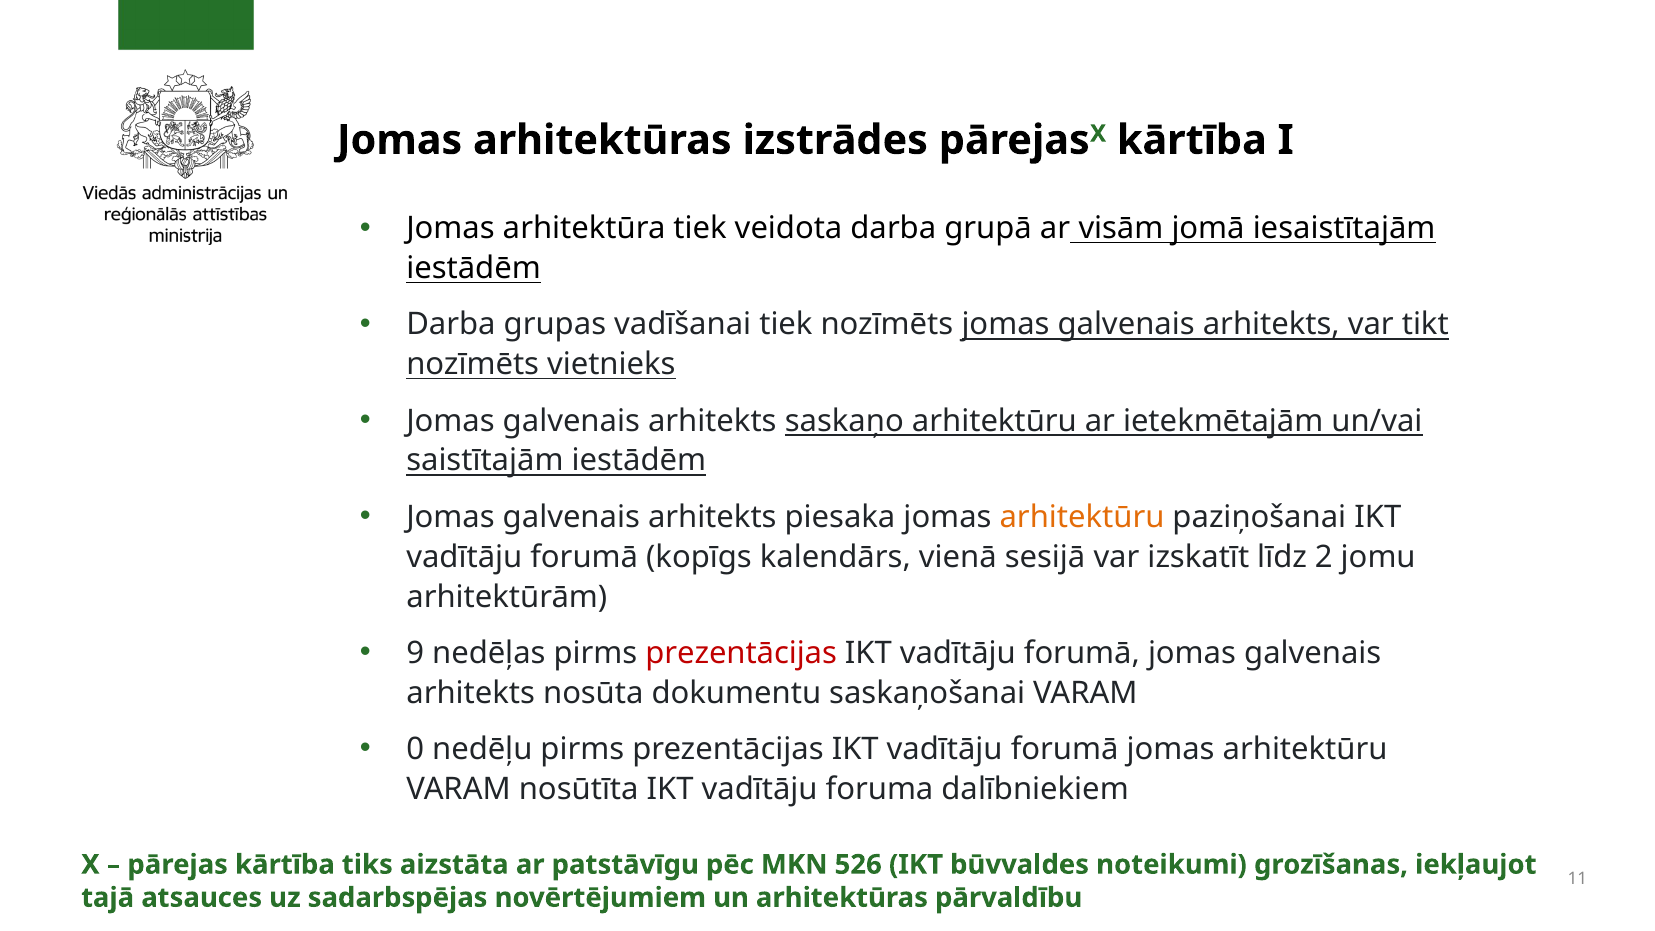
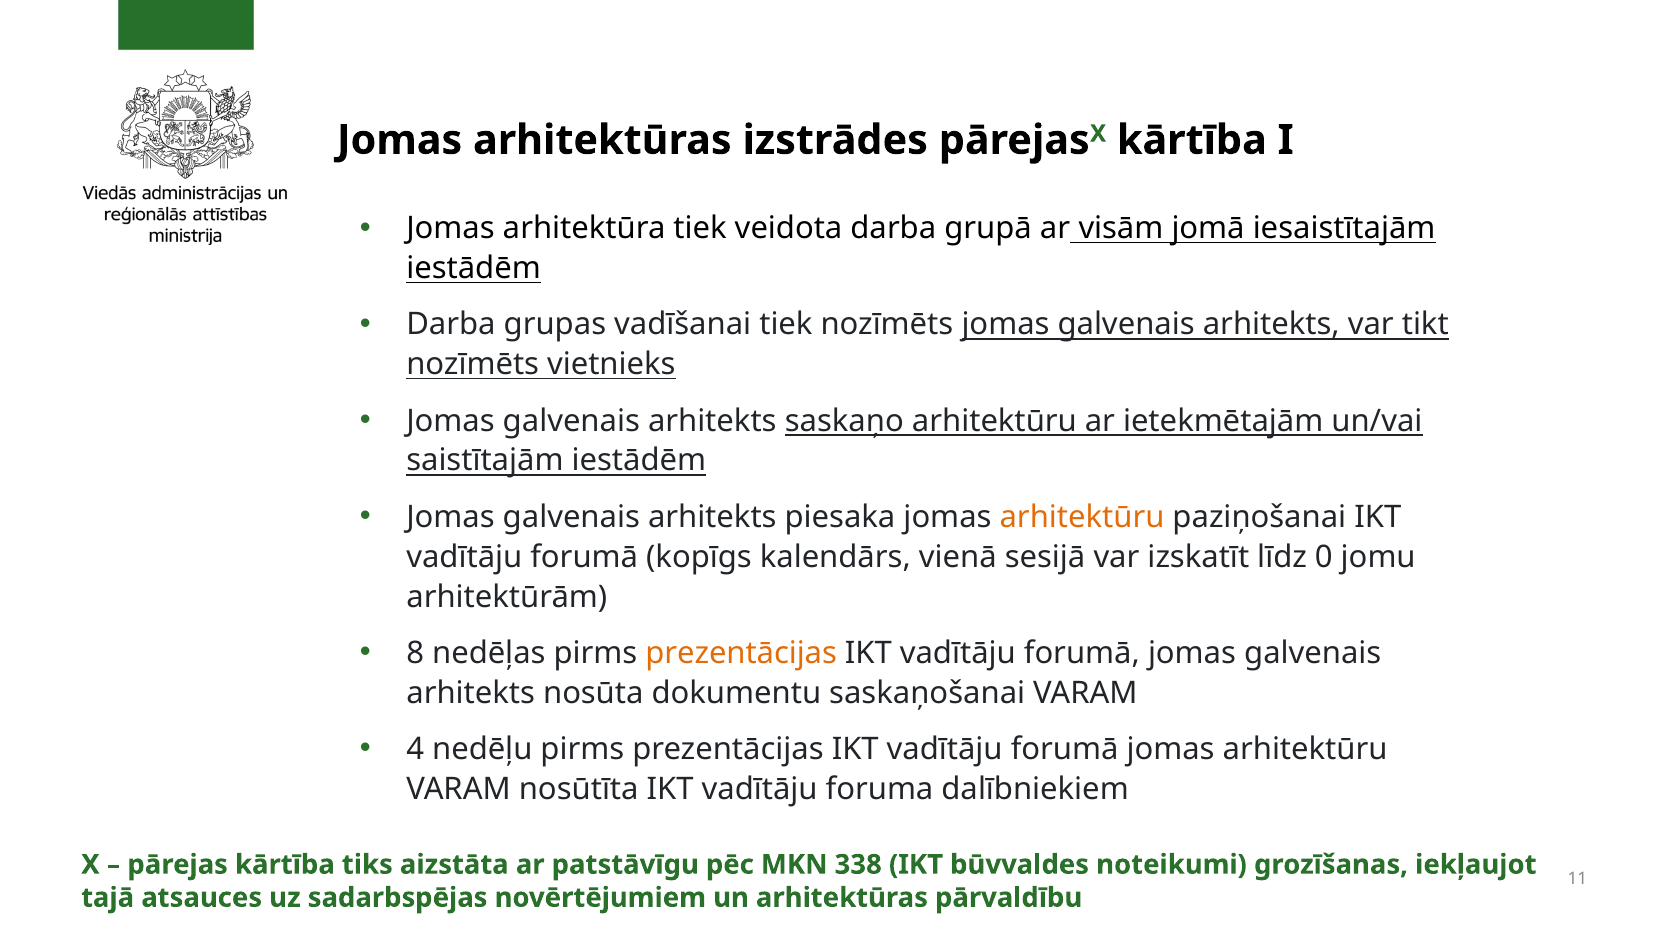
2: 2 -> 0 (1324, 557)
9: 9 -> 8 (415, 653)
prezentācijas colour: red -> orange (741, 653)
0: 0 -> 4 (415, 749)
526: 526 -> 338 (858, 865)
